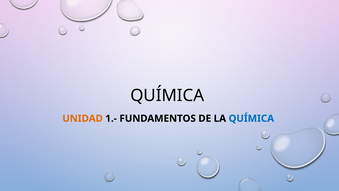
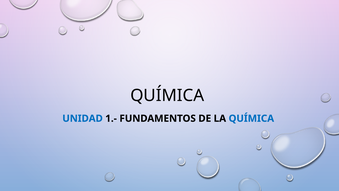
UNIDAD colour: orange -> blue (83, 118)
